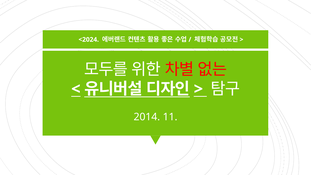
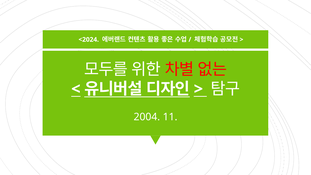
2014: 2014 -> 2004 (147, 117)
